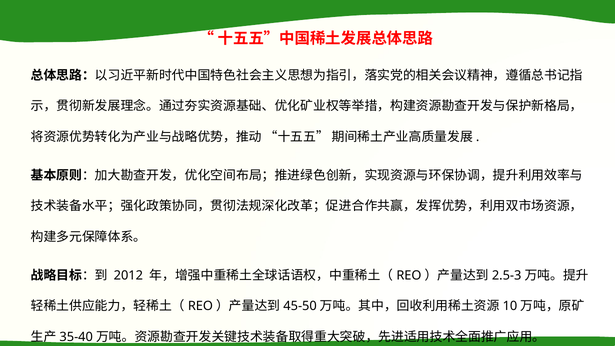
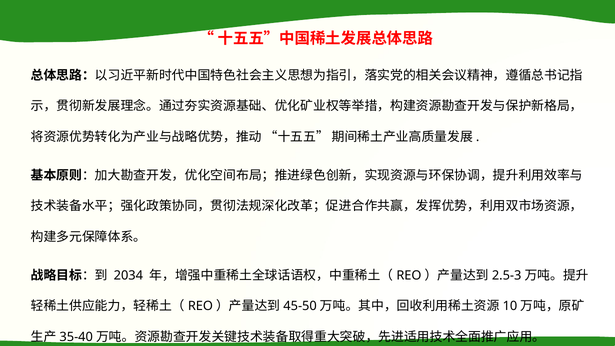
2012: 2012 -> 2034 (128, 275)
